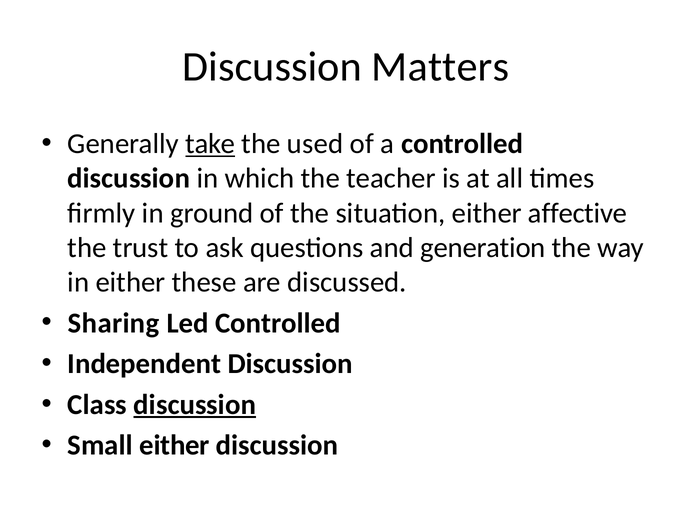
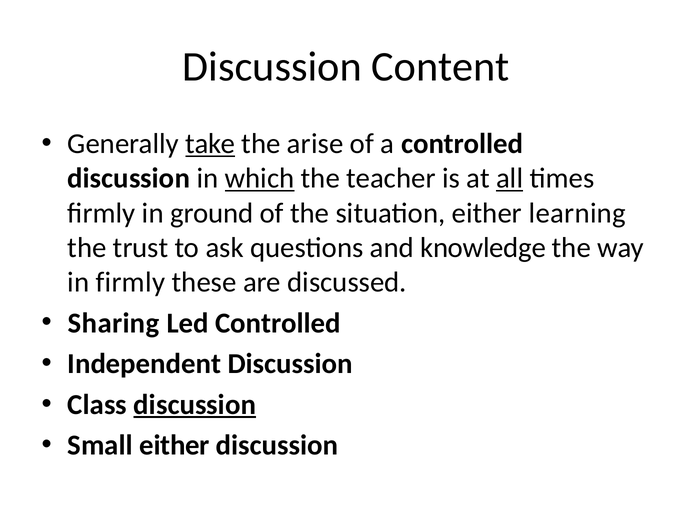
Matters: Matters -> Content (440, 67)
used: used -> arise (315, 144)
which underline: none -> present (260, 178)
all underline: none -> present (510, 178)
affective: affective -> learning (577, 213)
generation: generation -> knowledge (483, 248)
in either: either -> firmly (130, 282)
